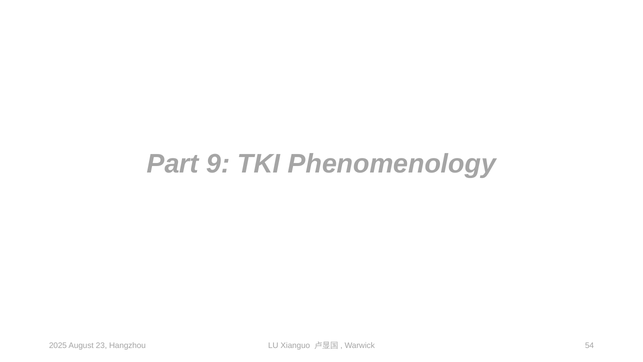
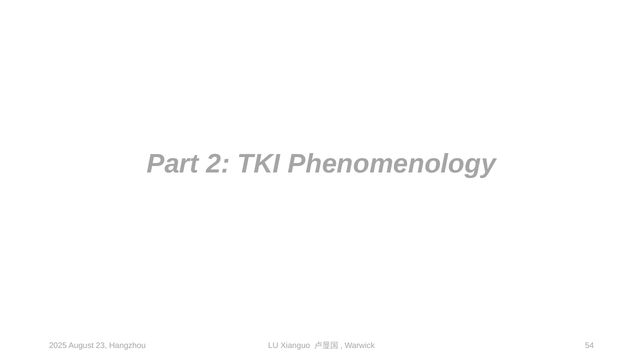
9: 9 -> 2 (218, 164)
